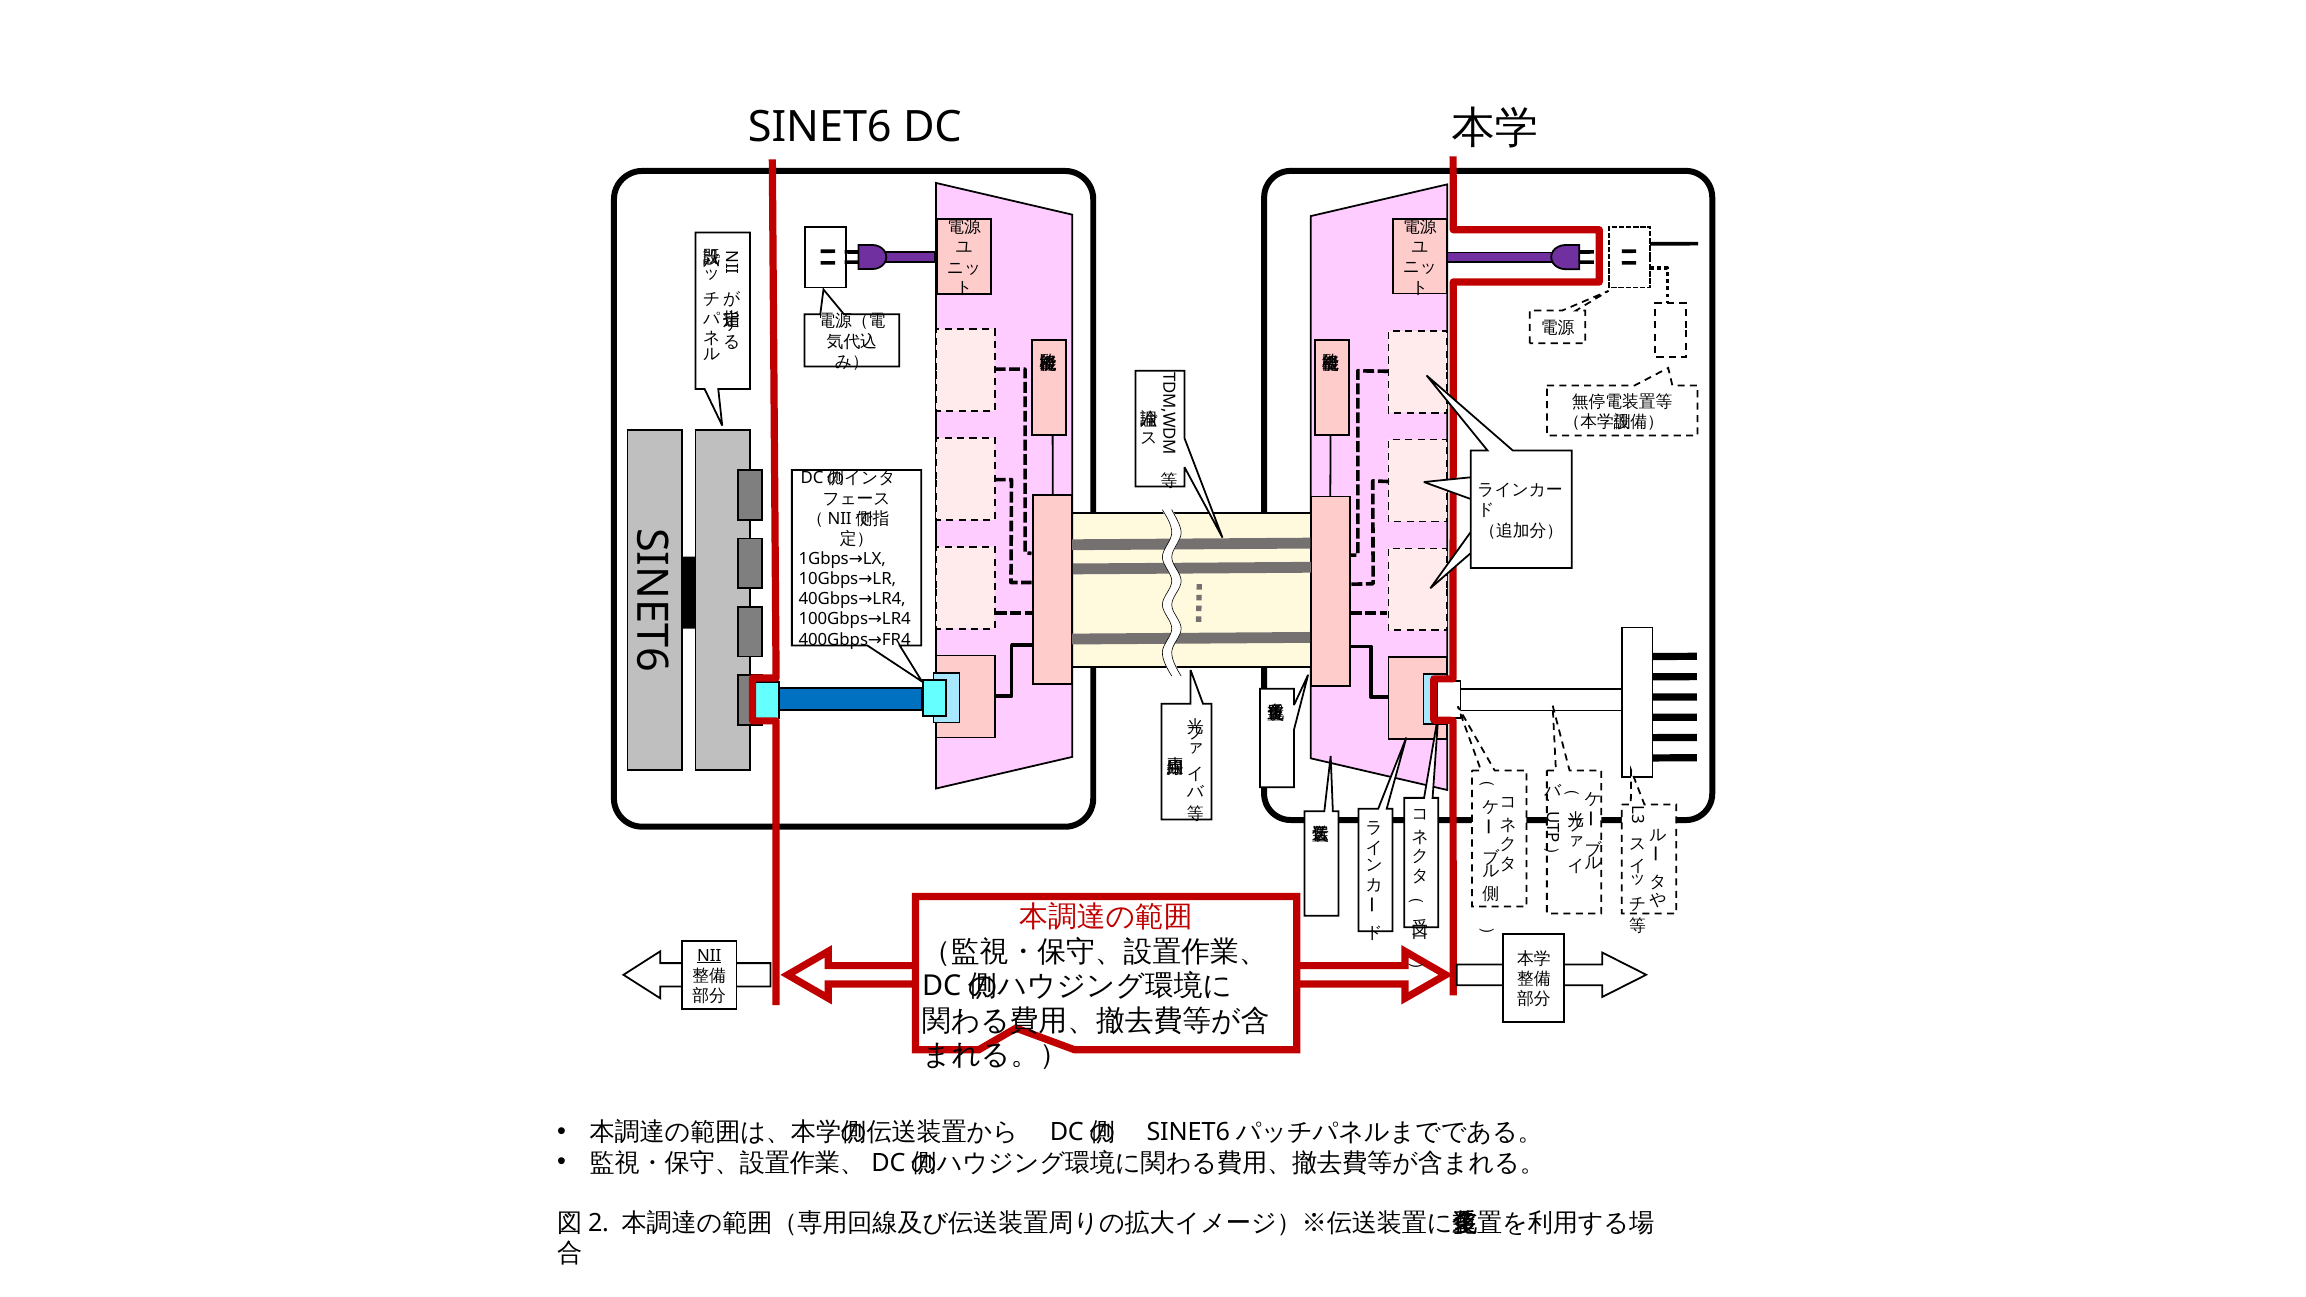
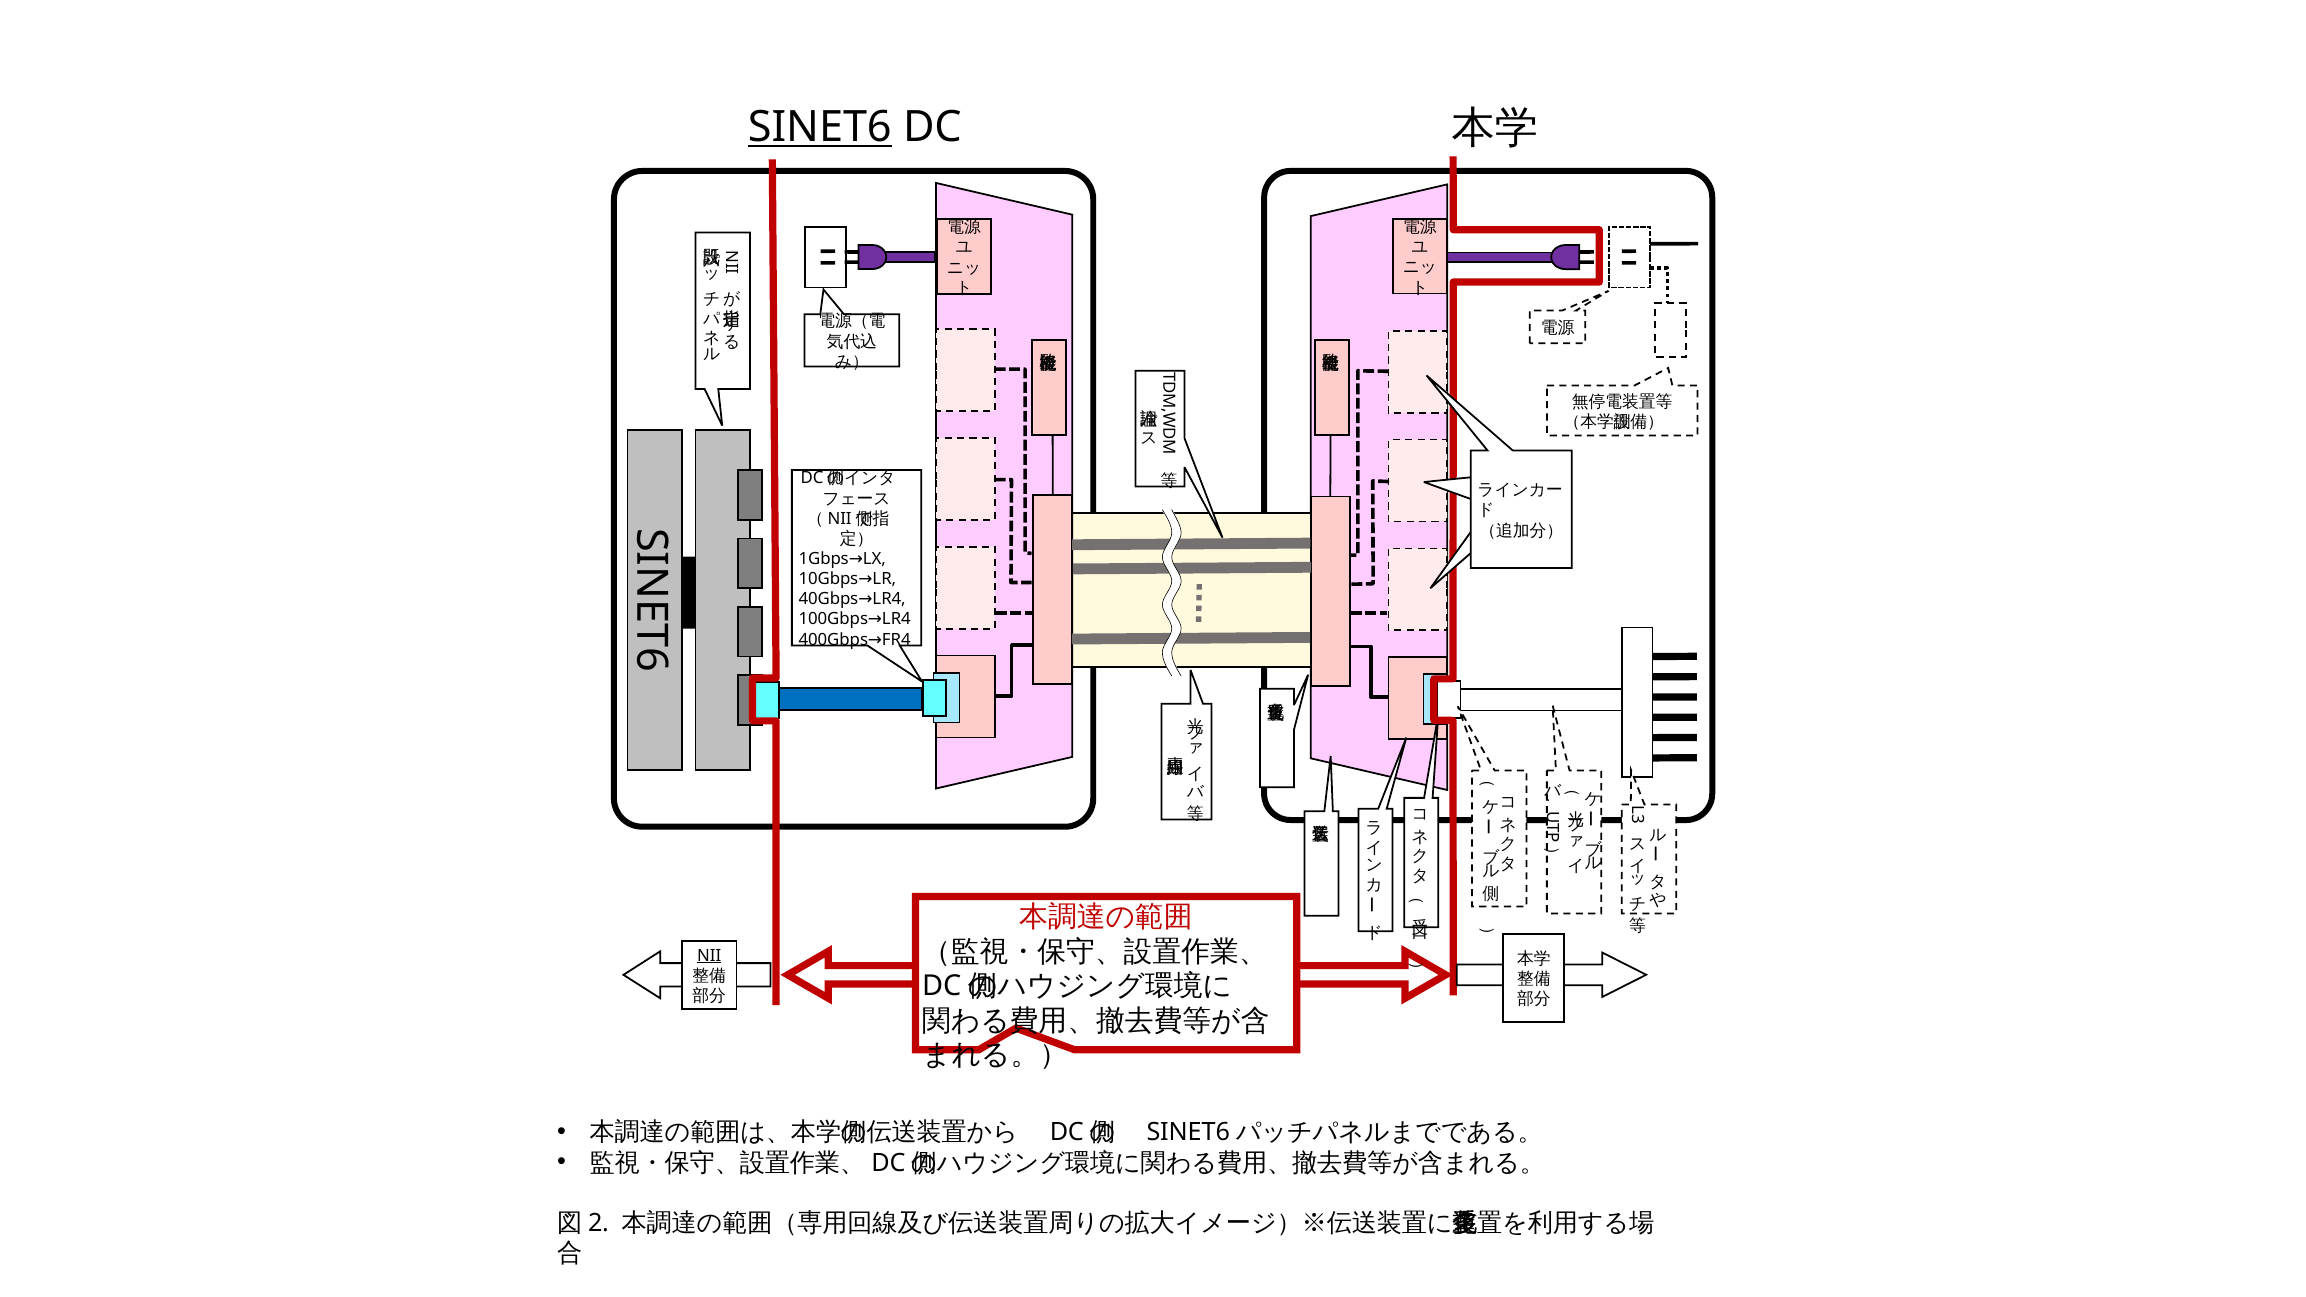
SINET6 underline: none -> present (820, 127)
